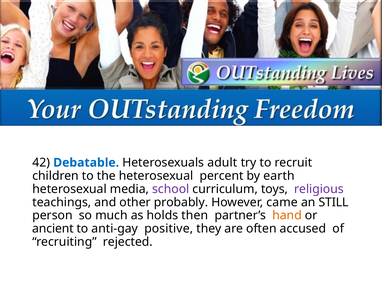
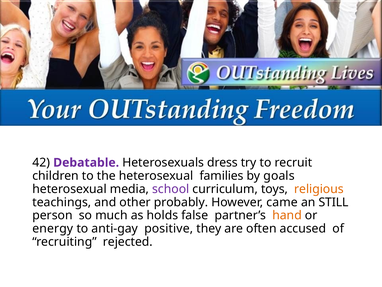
Debatable colour: blue -> purple (86, 162)
adult: adult -> dress (222, 162)
percent: percent -> families (222, 176)
earth: earth -> goals (279, 176)
religious colour: purple -> orange (319, 189)
then: then -> false (195, 215)
ancient: ancient -> energy (53, 228)
